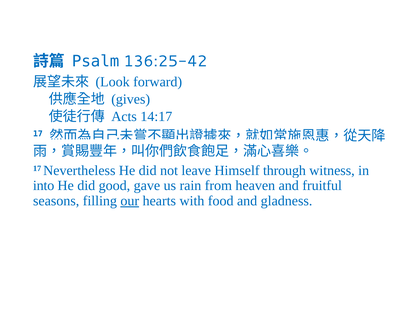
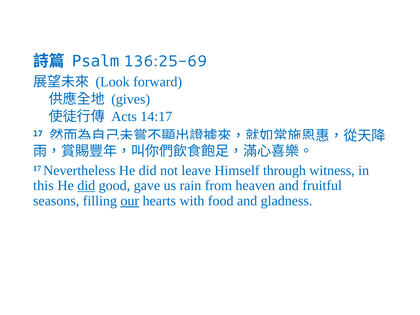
136:25-42: 136:25-42 -> 136:25-69 (165, 61)
into: into -> this (43, 186)
did underline: none -> present (86, 186)
